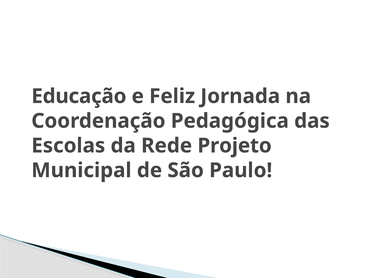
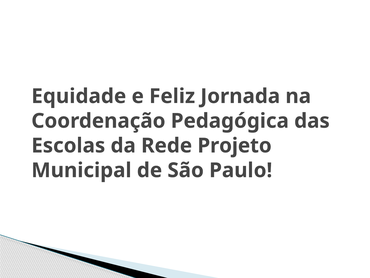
Educação: Educação -> Equidade (79, 96)
